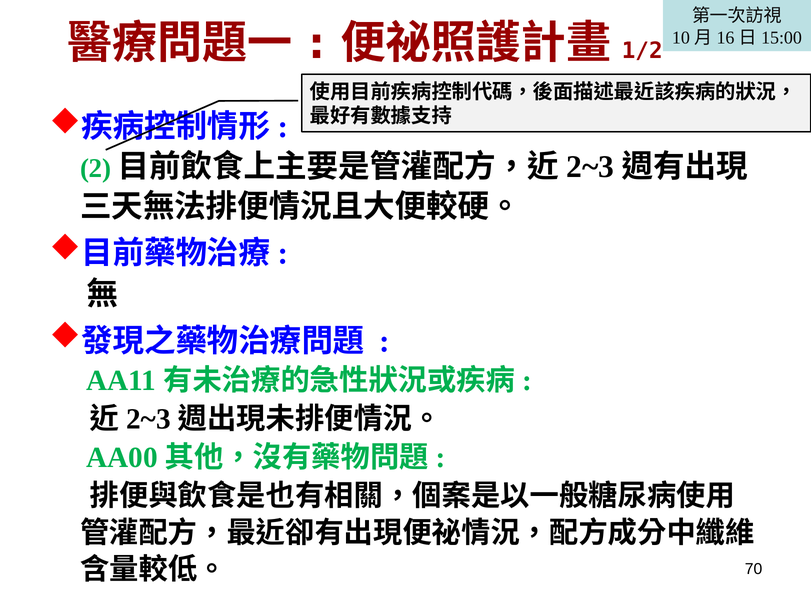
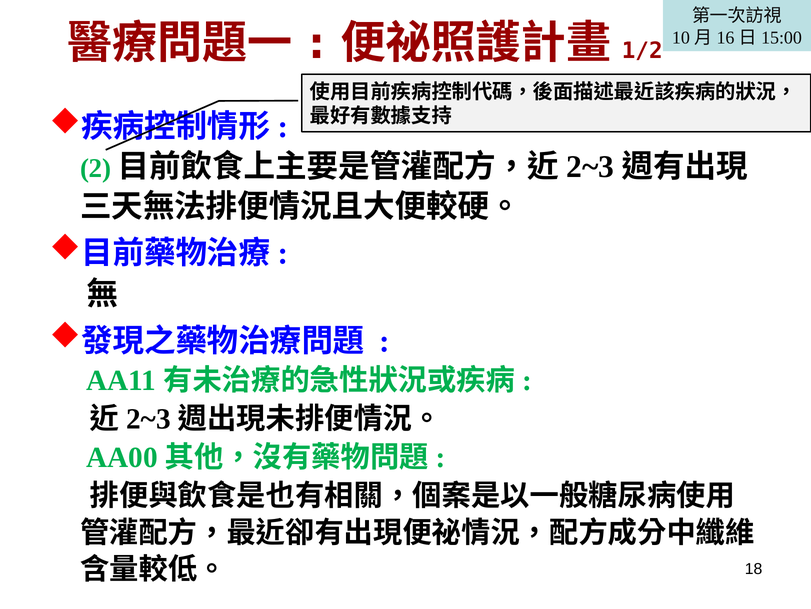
70: 70 -> 18 (754, 569)
